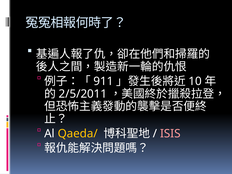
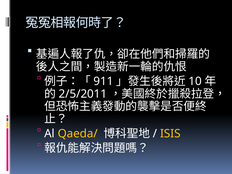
ISIS colour: pink -> yellow (170, 134)
